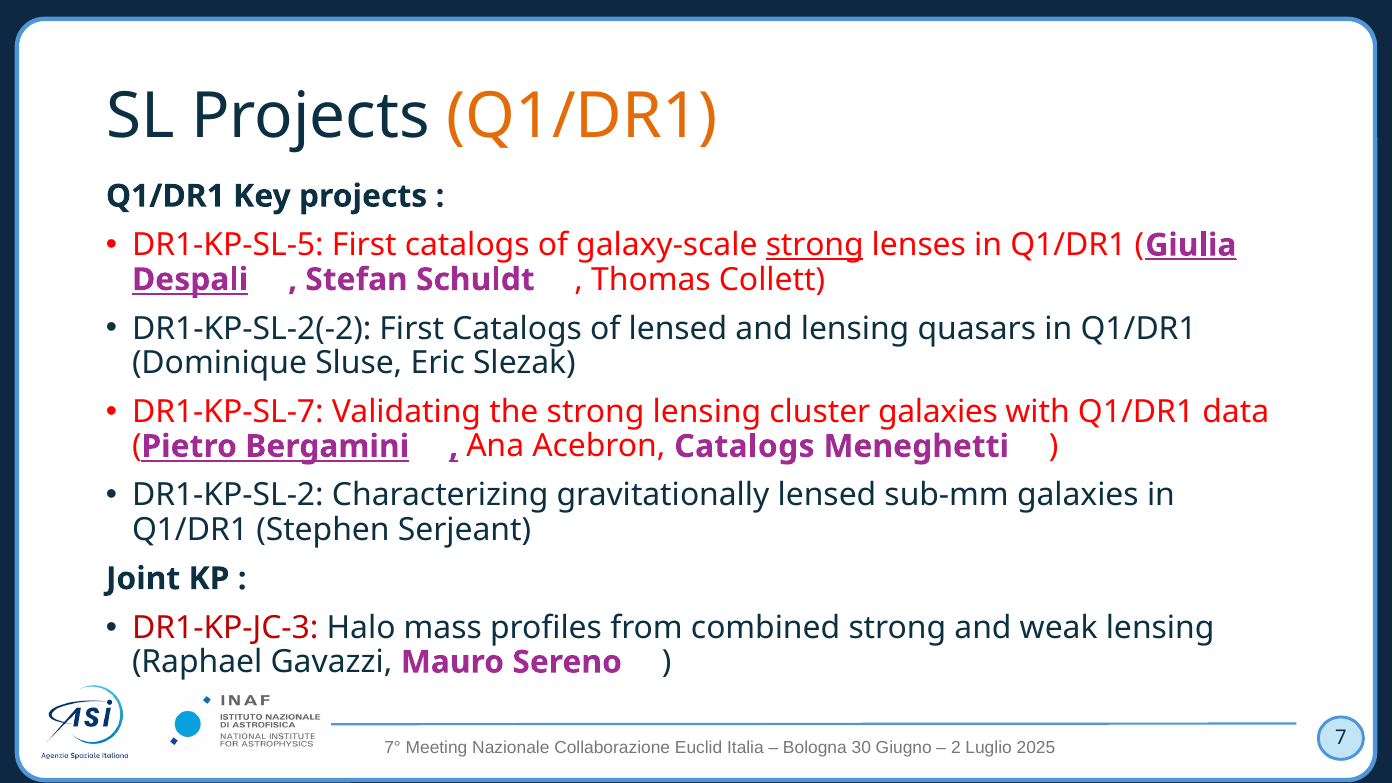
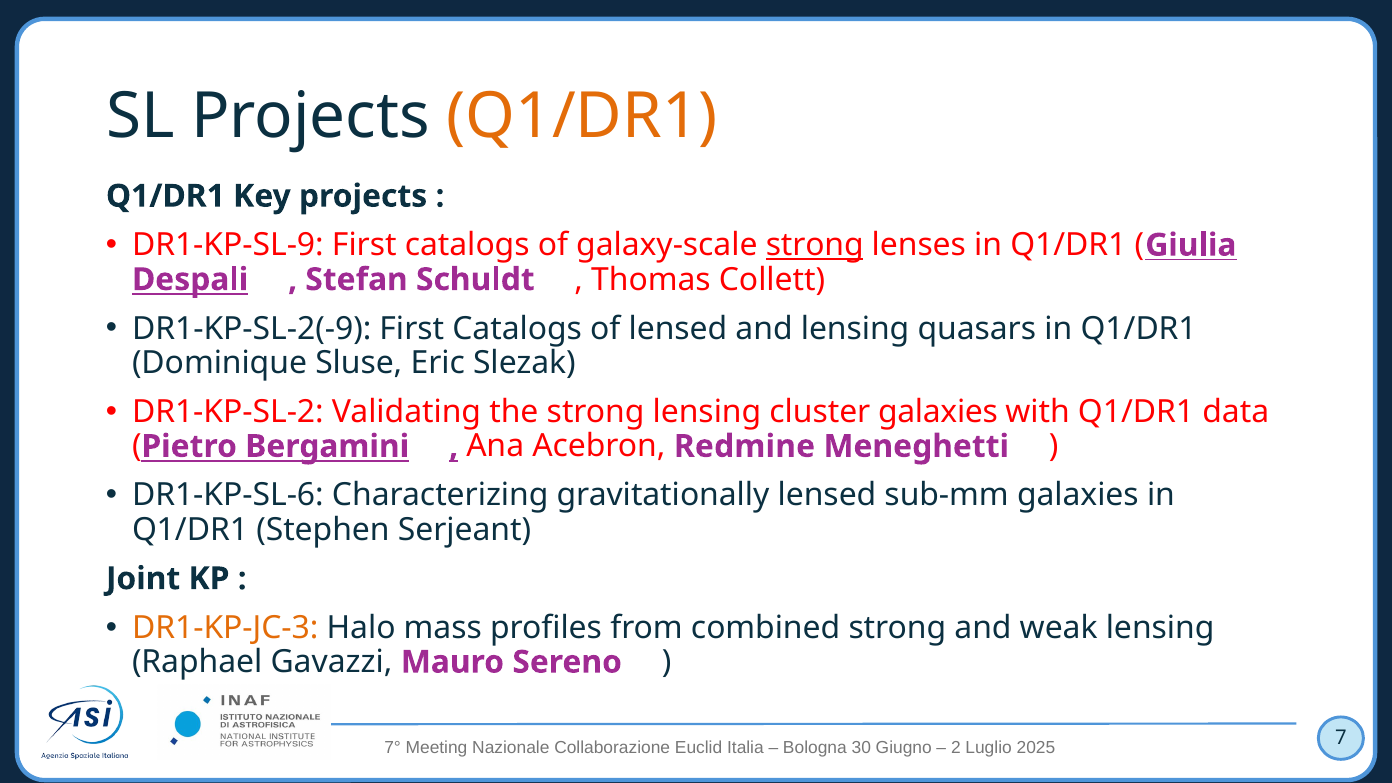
DR1-KP-SL-5: DR1-KP-SL-5 -> DR1-KP-SL-9 (228, 245)
Giulia underline: present -> none (1191, 245)
DR1-KP-SL-2(-2: DR1-KP-SL-2(-2 -> DR1-KP-SL-2(-9 (252, 329)
DR1-KP-SL-7: DR1-KP-SL-7 -> DR1-KP-SL-2 (228, 412)
Acebron Catalogs: Catalogs -> Redmine (744, 446)
DR1-KP-SL-2: DR1-KP-SL-2 -> DR1-KP-SL-6 (228, 495)
DR1-KP-JC-3 colour: red -> orange (225, 628)
